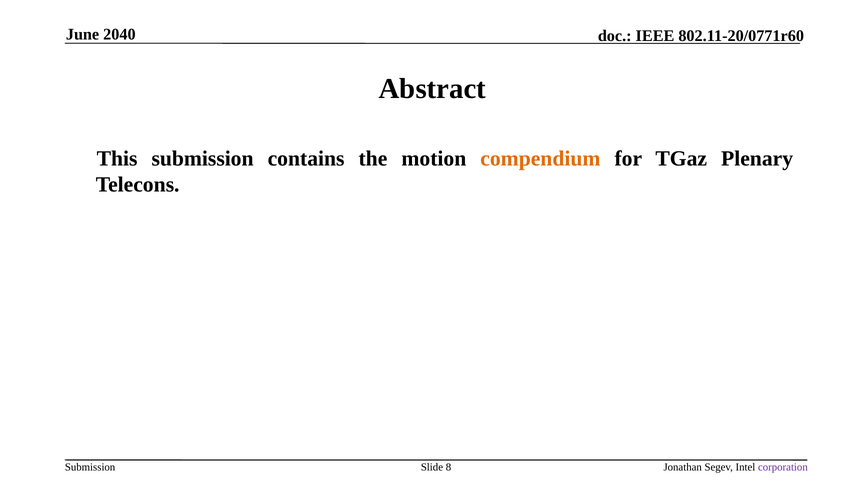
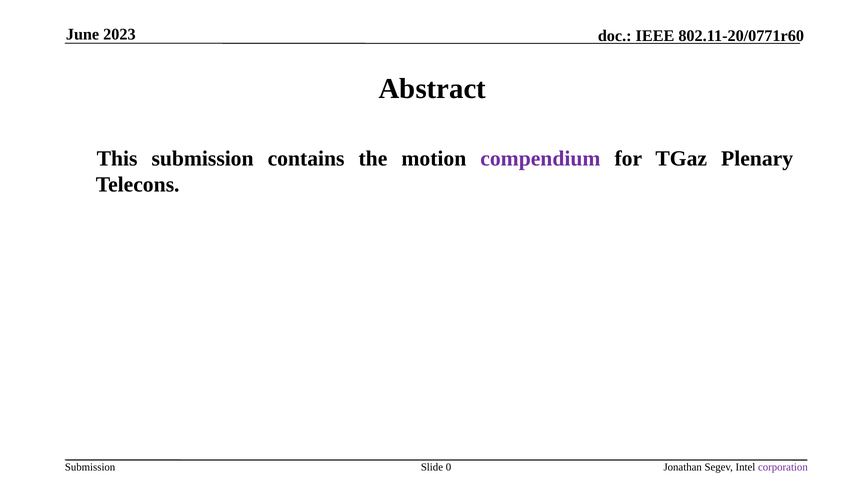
2040: 2040 -> 2023 (119, 34)
compendium colour: orange -> purple (540, 158)
8: 8 -> 0 (448, 467)
